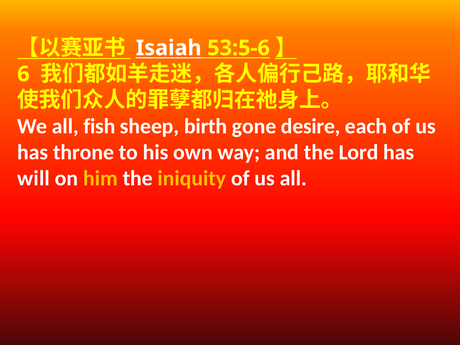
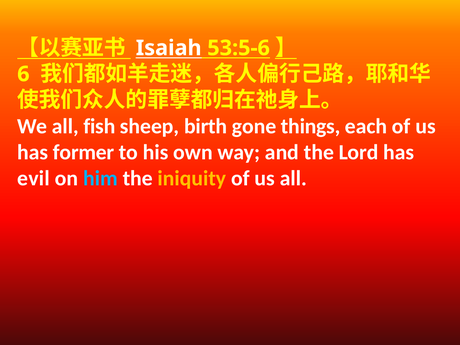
desire: desire -> things (311, 126)
throne: throne -> former (84, 152)
will: will -> evil (34, 178)
him colour: yellow -> light blue (100, 178)
